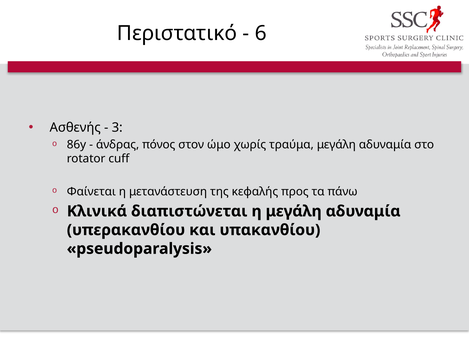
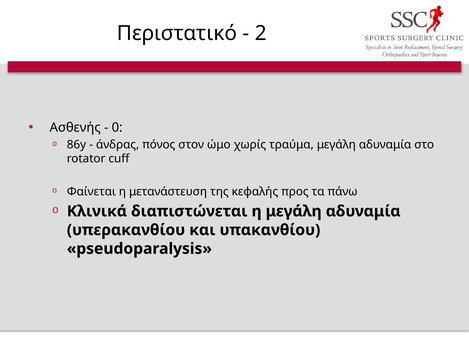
6: 6 -> 2 (261, 33)
3: 3 -> 0 (117, 128)
